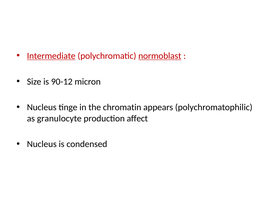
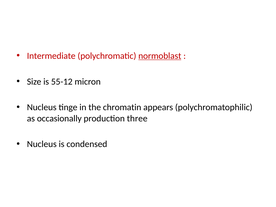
Intermediate underline: present -> none (51, 56)
90-12: 90-12 -> 55-12 (62, 82)
granulocyte: granulocyte -> occasionally (59, 118)
affect: affect -> three (137, 118)
